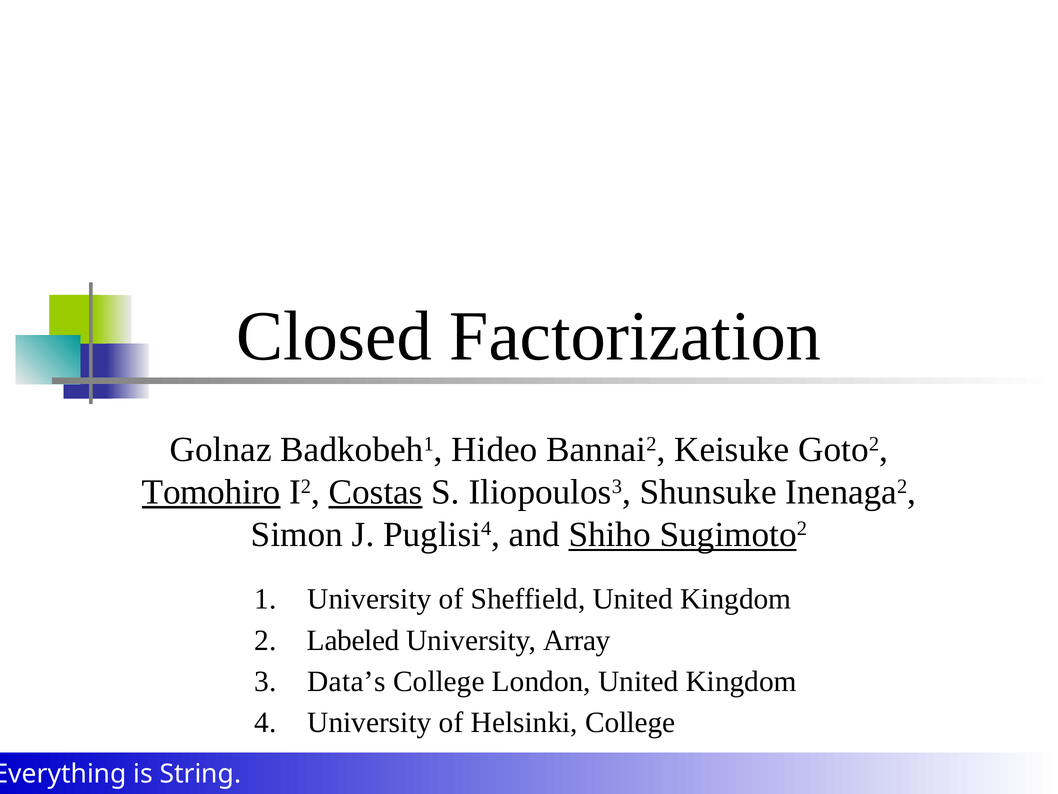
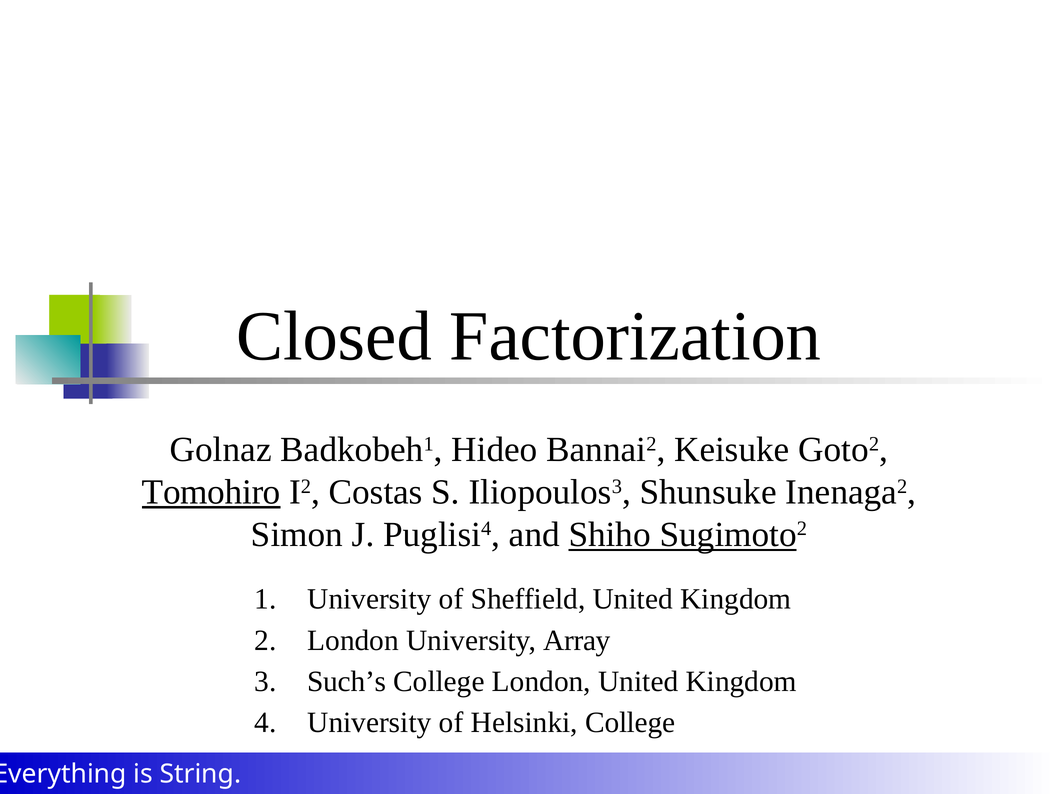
Costas underline: present -> none (376, 492)
Labeled: Labeled -> London (353, 640)
Data’s: Data’s -> Such’s (347, 681)
